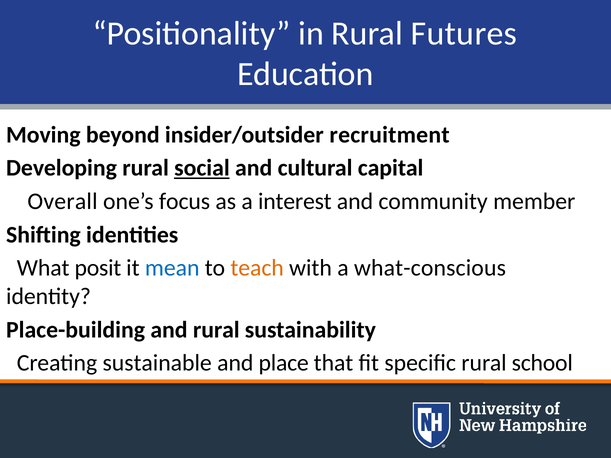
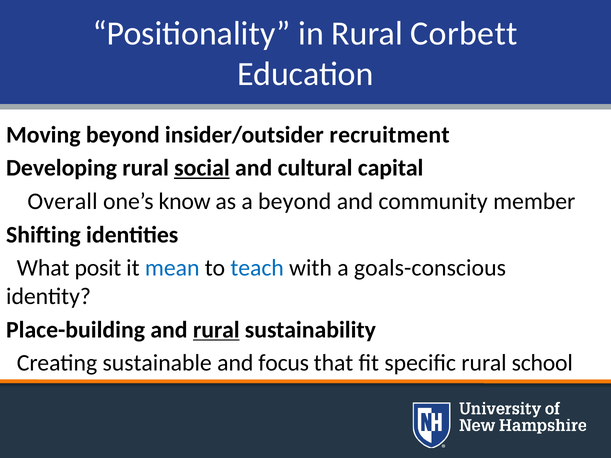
Futures: Futures -> Corbett (464, 34)
focus: focus -> know (185, 202)
a interest: interest -> beyond (295, 202)
teach colour: orange -> blue (257, 268)
what-conscious: what-conscious -> goals-conscious (430, 268)
rural underline: none -> present (216, 330)
place: place -> focus (284, 363)
